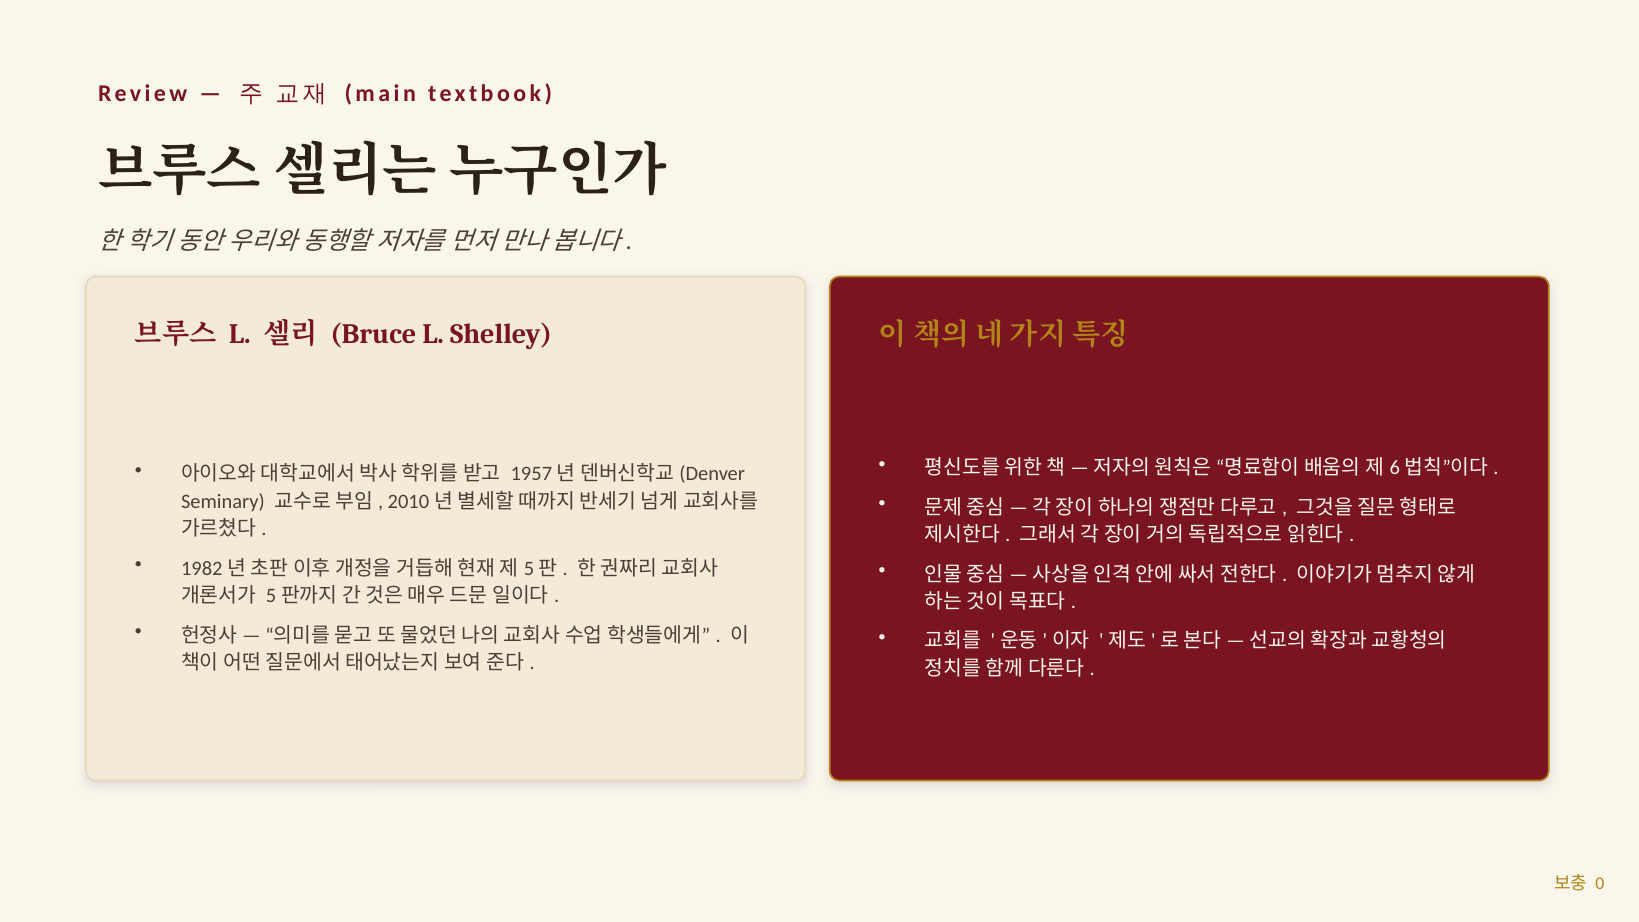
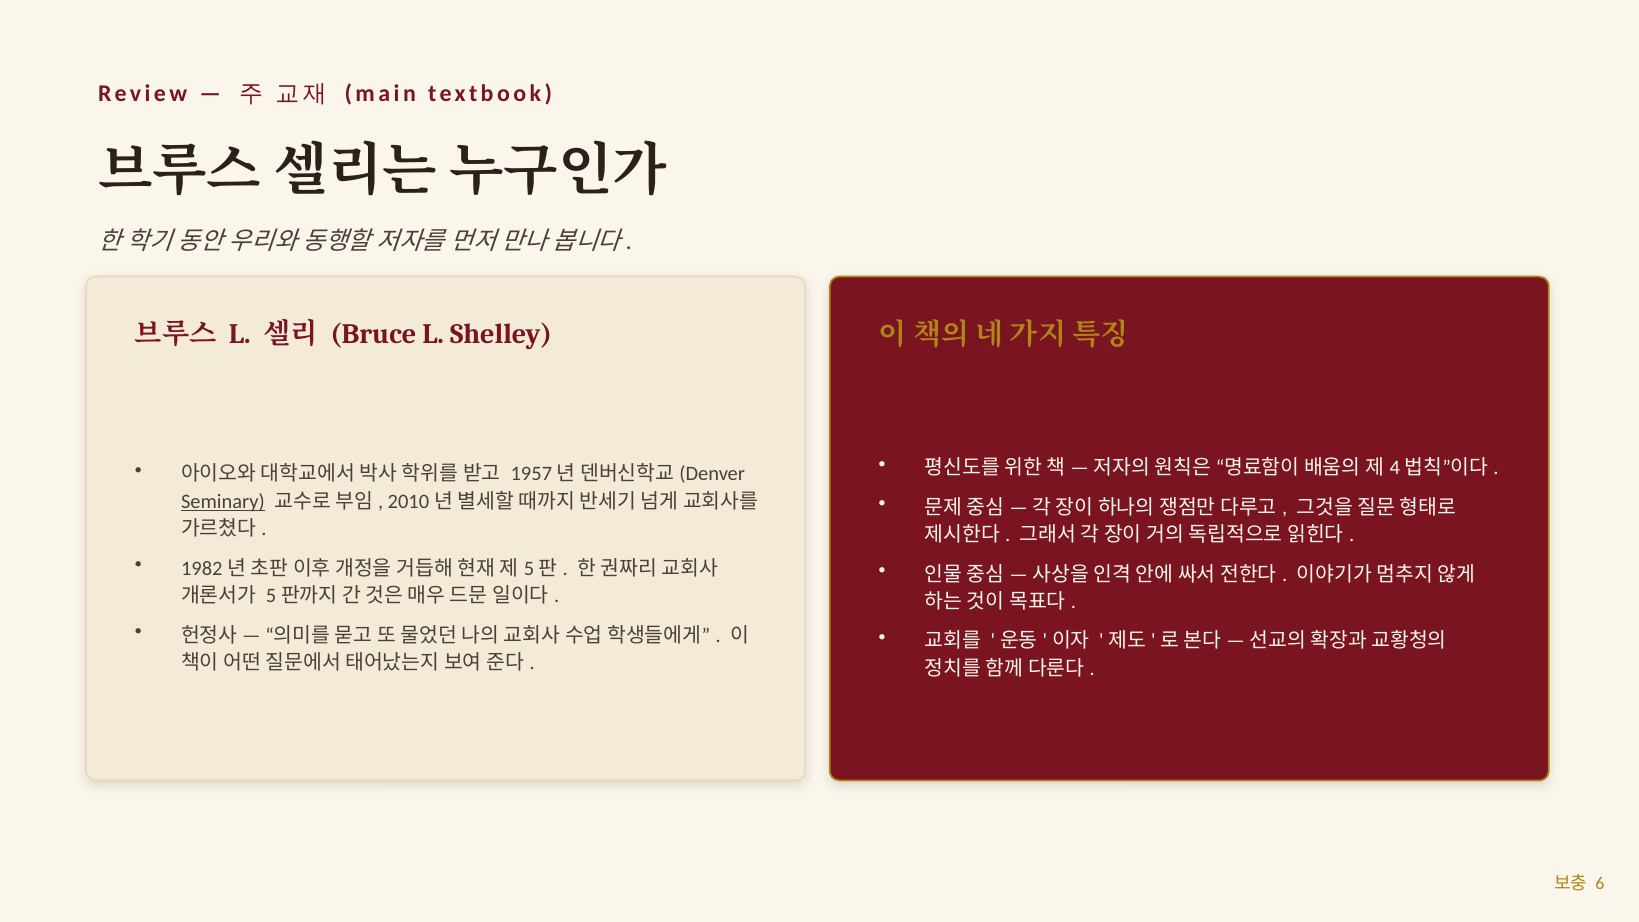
6: 6 -> 4 (1395, 468)
Seminary underline: none -> present (223, 501)
0: 0 -> 6 (1600, 883)
